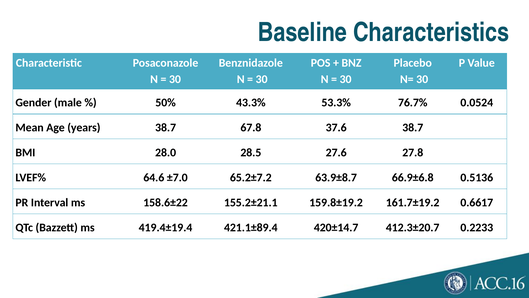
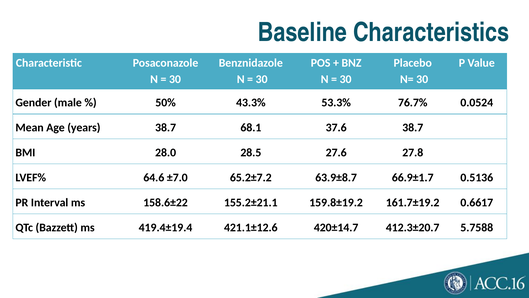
67.8: 67.8 -> 68.1 (251, 127)
66.9±6.8: 66.9±6.8 -> 66.9±1.7 (413, 177)
421.1±89.4: 421.1±89.4 -> 421.1±12.6 (251, 227)
0.2233: 0.2233 -> 5.7588 (477, 227)
